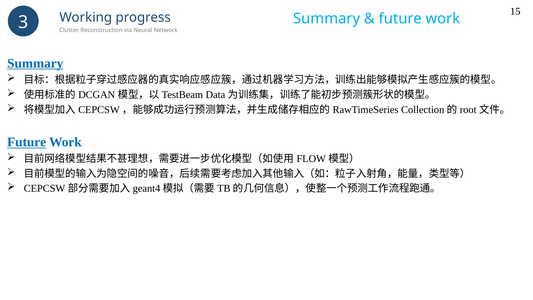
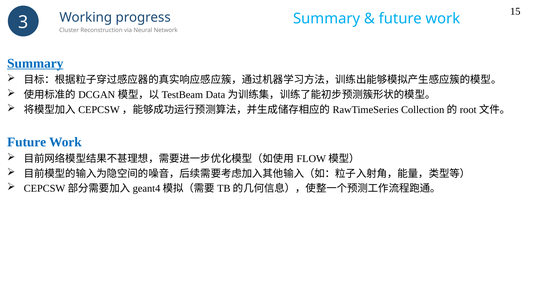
Future underline: present -> none (27, 142)
